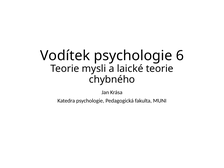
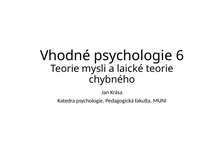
Vodítek: Vodítek -> Vhodné (65, 56)
